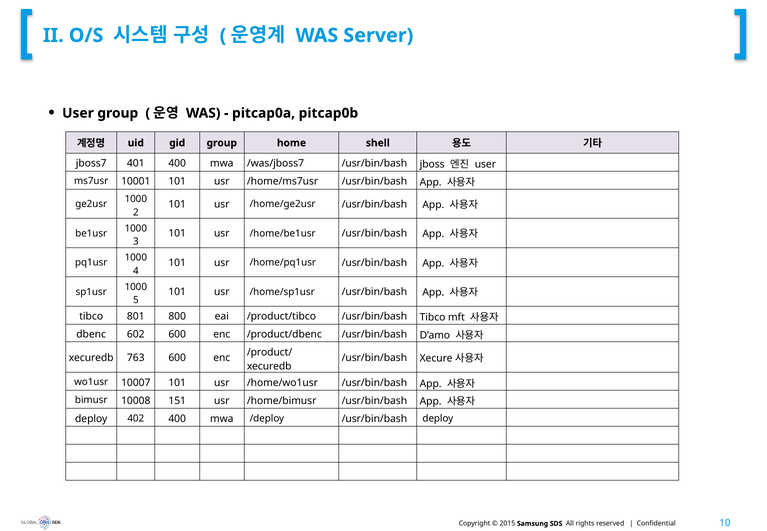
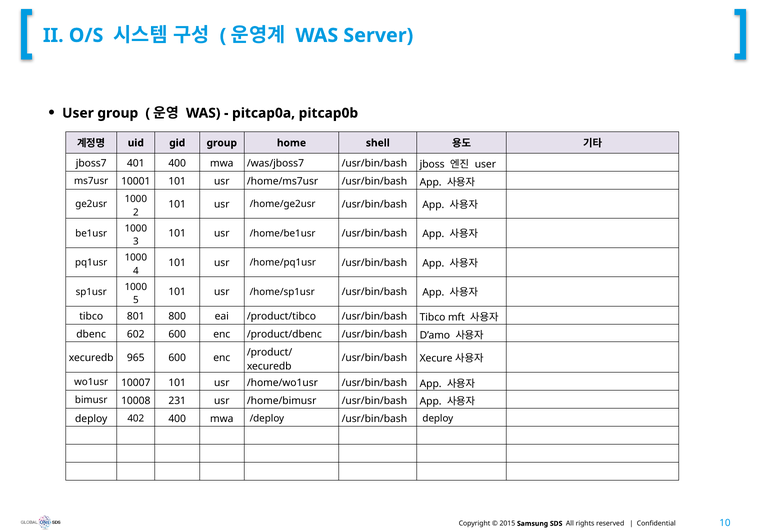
763: 763 -> 965 (136, 358)
151: 151 -> 231 (177, 401)
